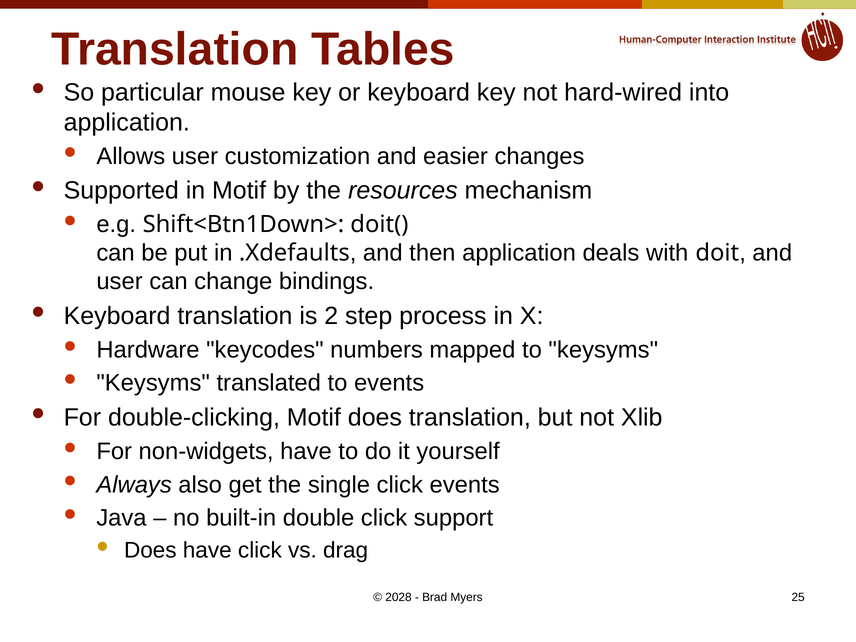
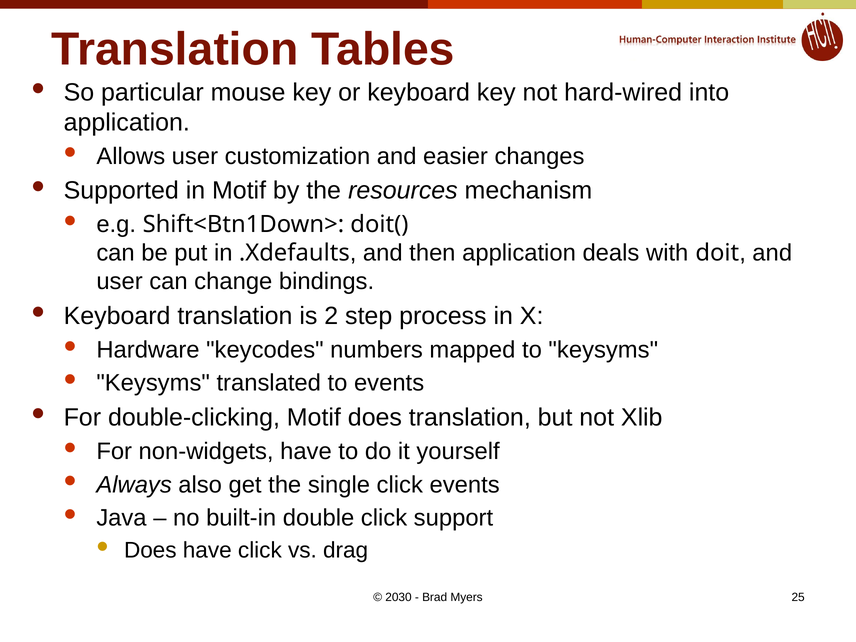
2028: 2028 -> 2030 (399, 597)
